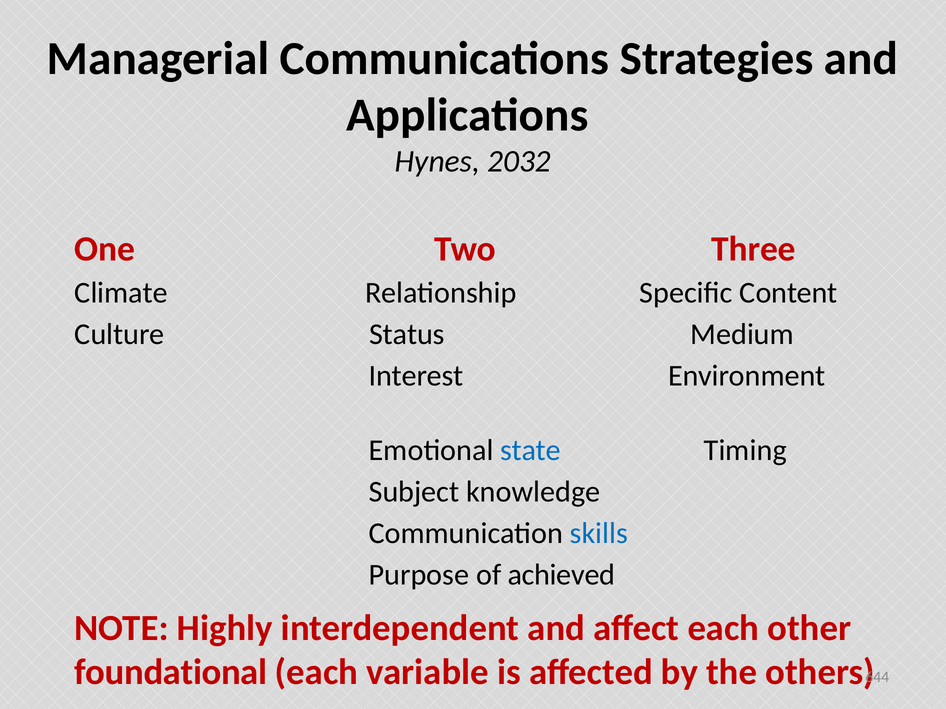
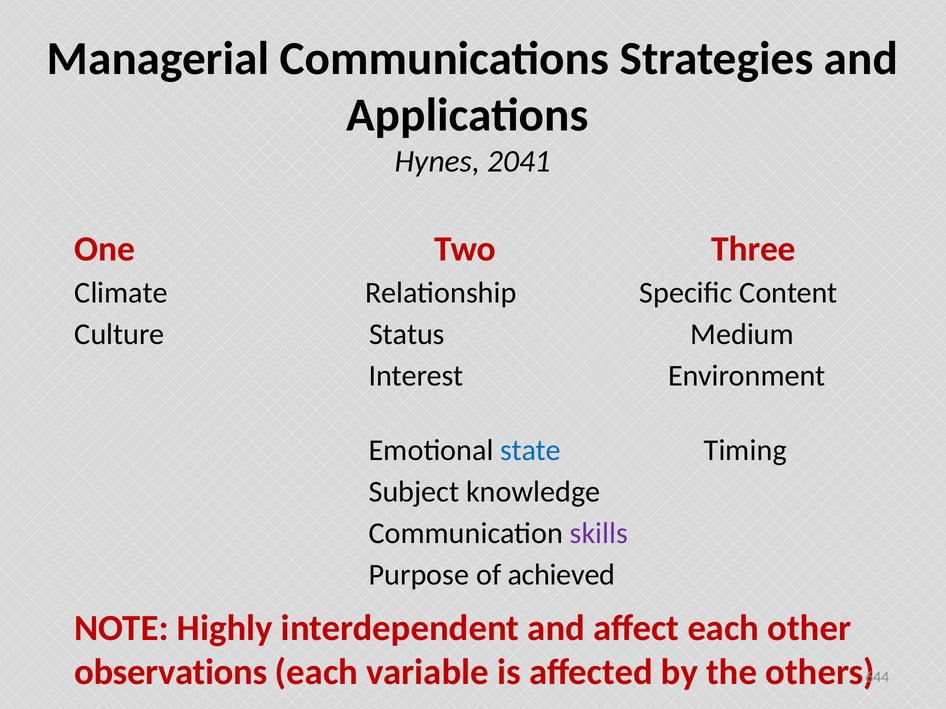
2032: 2032 -> 2041 (519, 161)
skills colour: blue -> purple (599, 534)
foundational: foundational -> observations (171, 673)
